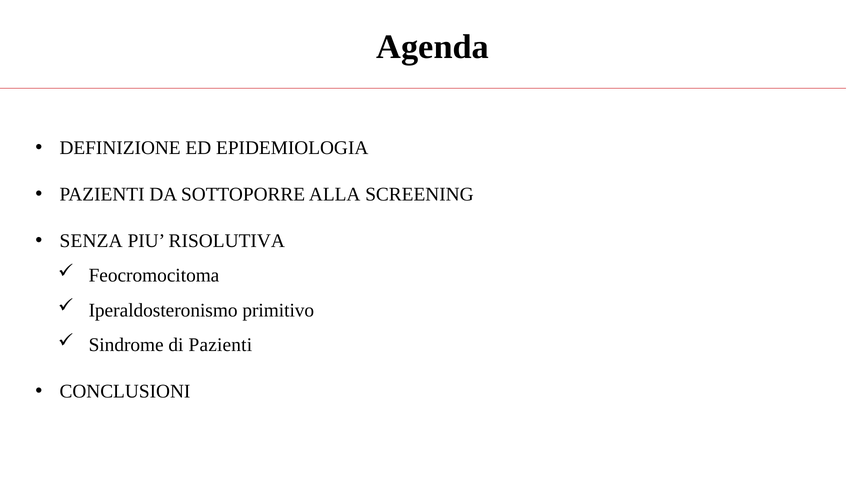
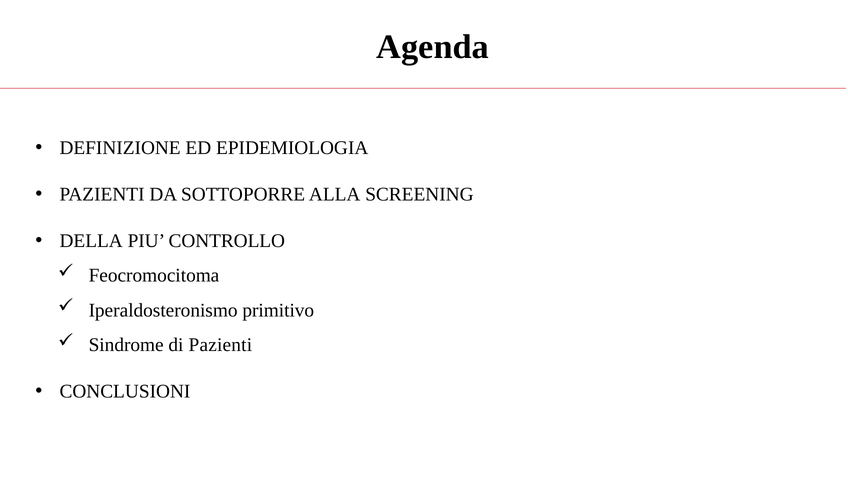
SENZA: SENZA -> DELLA (91, 241)
RISOLUTIVA: RISOLUTIVA -> CONTROLLO (227, 241)
